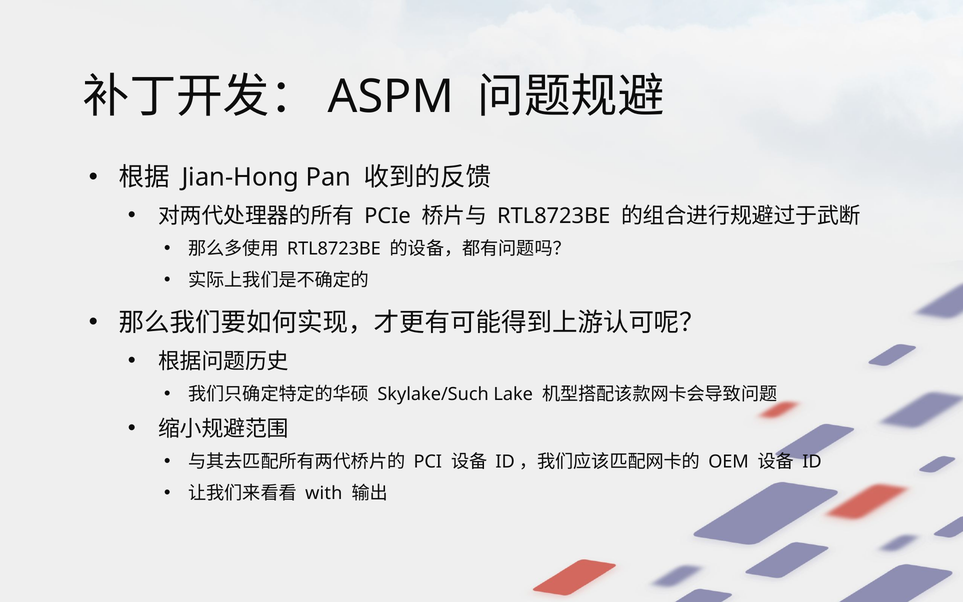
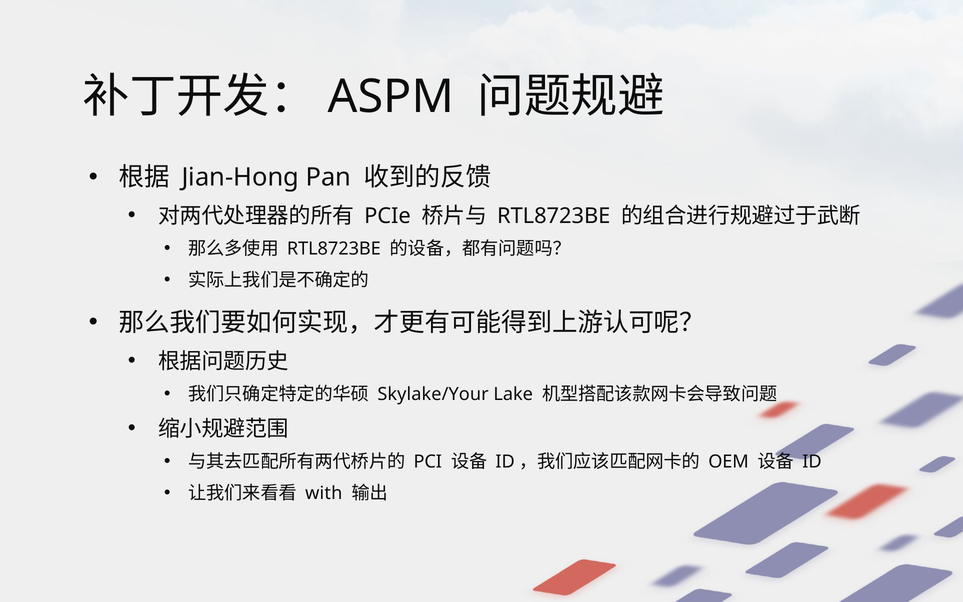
Skylake/Such: Skylake/Such -> Skylake/Your (433, 394)
